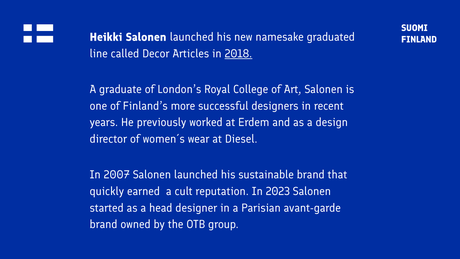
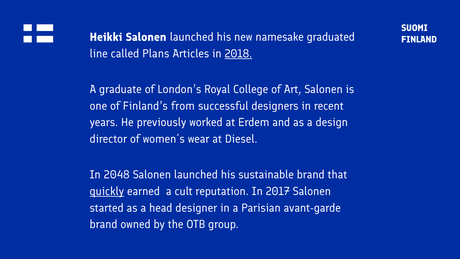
Decor: Decor -> Plans (156, 54)
more: more -> from (183, 106)
2007: 2007 -> 2048 (117, 175)
quickly underline: none -> present (107, 191)
2023: 2023 -> 2017 (278, 191)
